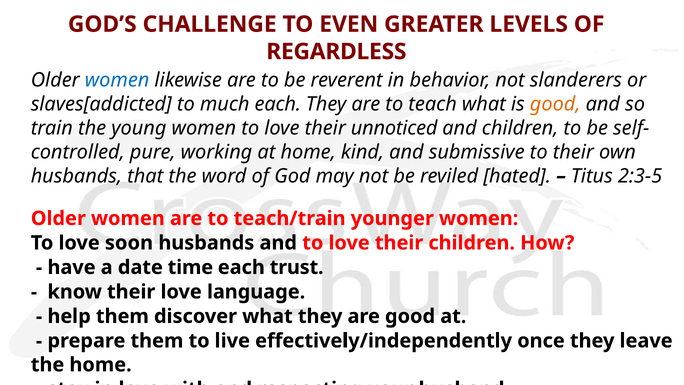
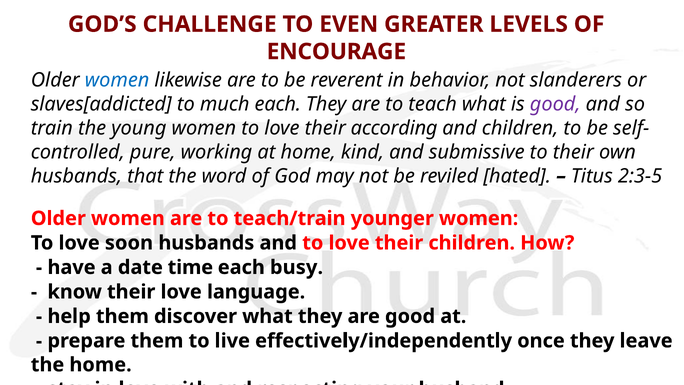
REGARDLESS: REGARDLESS -> ENCOURAGE (336, 52)
good colour: orange -> purple (555, 104)
unnoticed: unnoticed -> according (394, 128)
trust: trust -> busy (297, 267)
